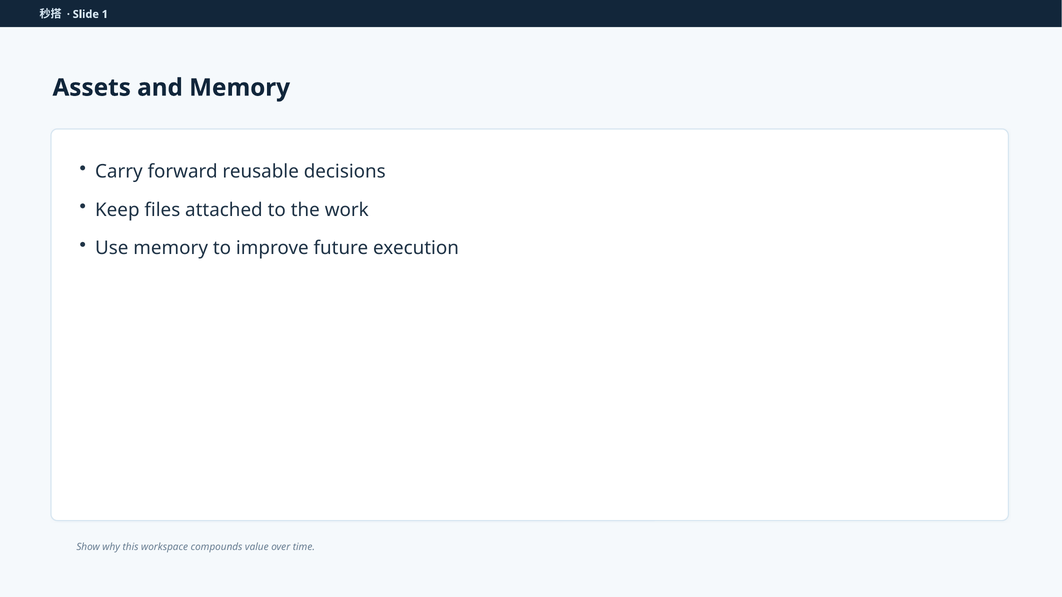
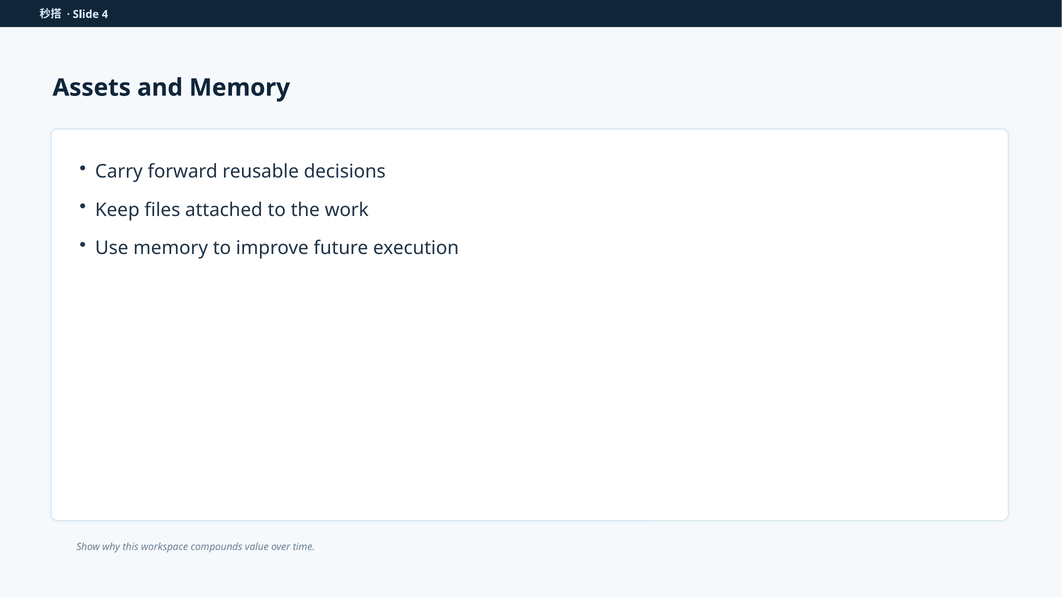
1: 1 -> 4 (105, 14)
